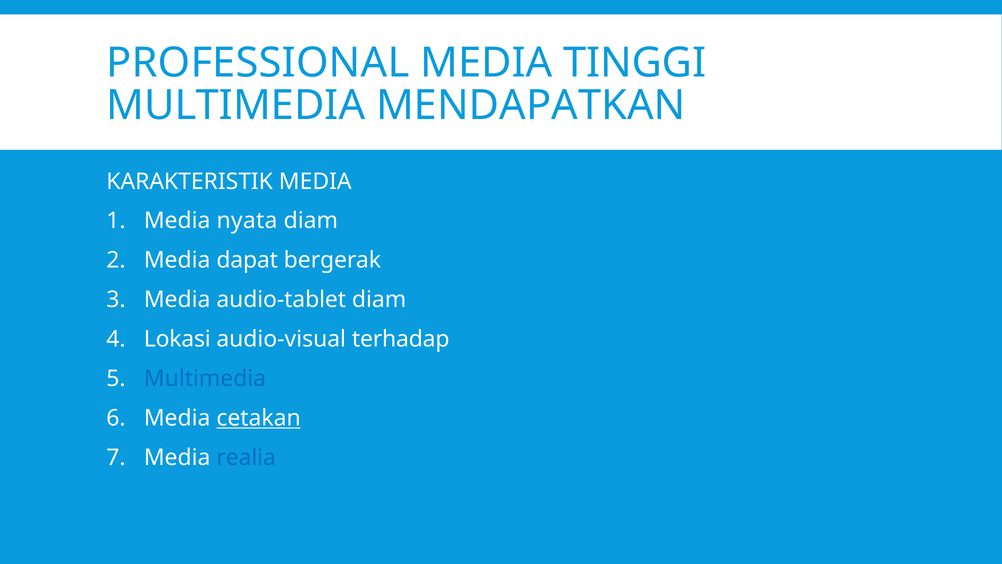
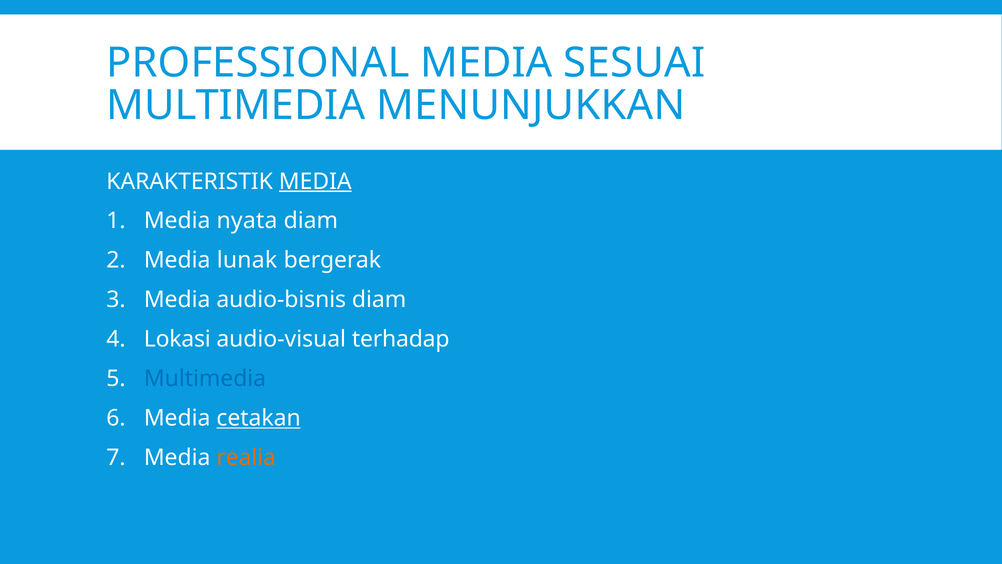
TINGGI: TINGGI -> SESUAI (635, 63)
MENDAPATKAN: MENDAPATKAN -> MENUNJUKKAN (531, 106)
MEDIA underline: none -> present (315, 181)
dapat: dapat -> lunak (247, 260)
audio-tablet: audio-tablet -> audio-bisnis (281, 300)
realia colour: blue -> orange (246, 457)
